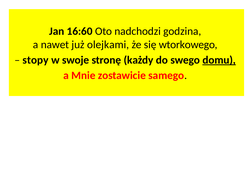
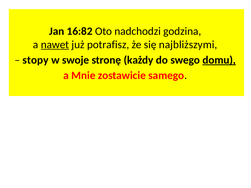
16:60: 16:60 -> 16:82 (80, 31)
nawet underline: none -> present (55, 45)
olejkami: olejkami -> potrafisz (108, 45)
wtorkowego: wtorkowego -> najbliższymi (188, 45)
